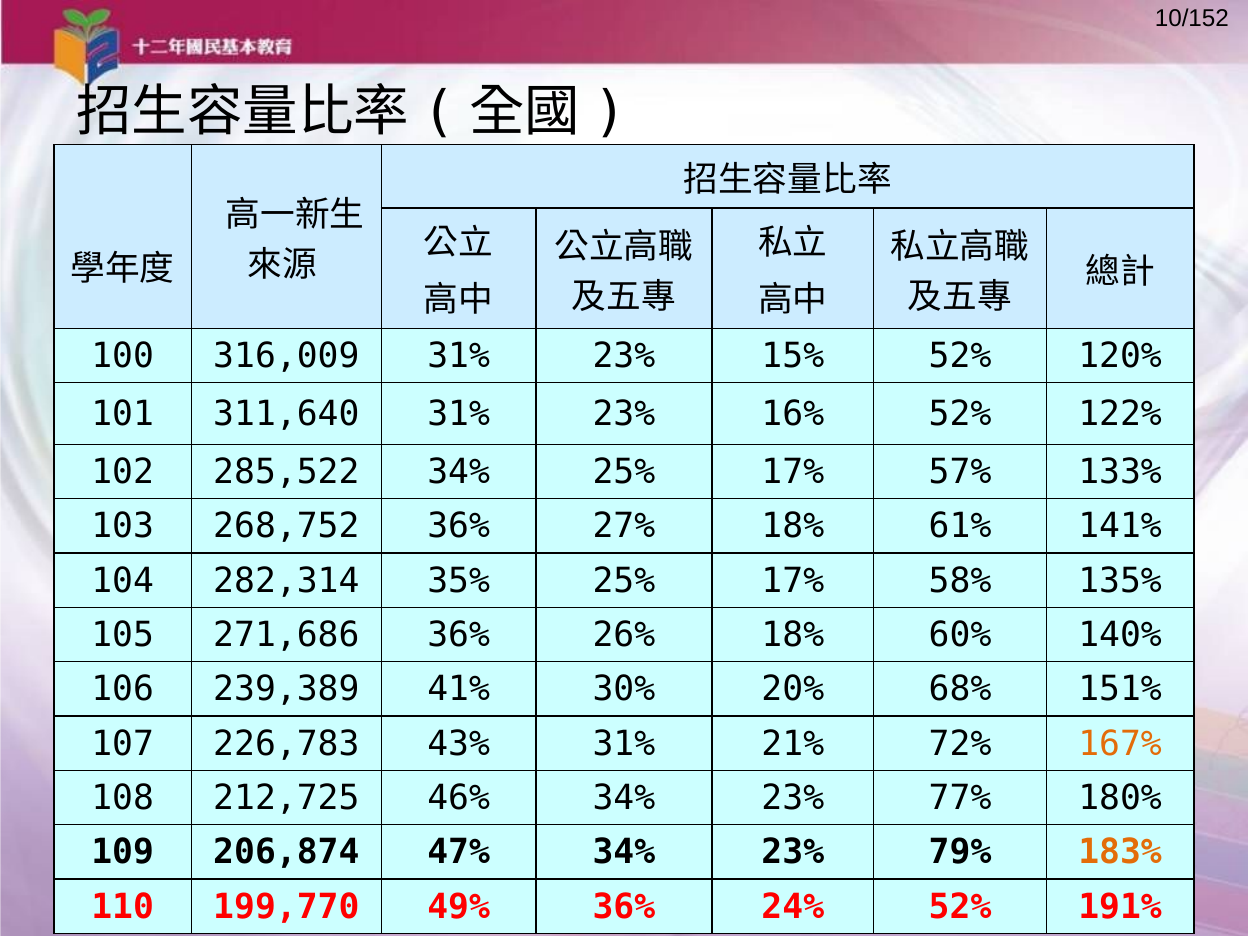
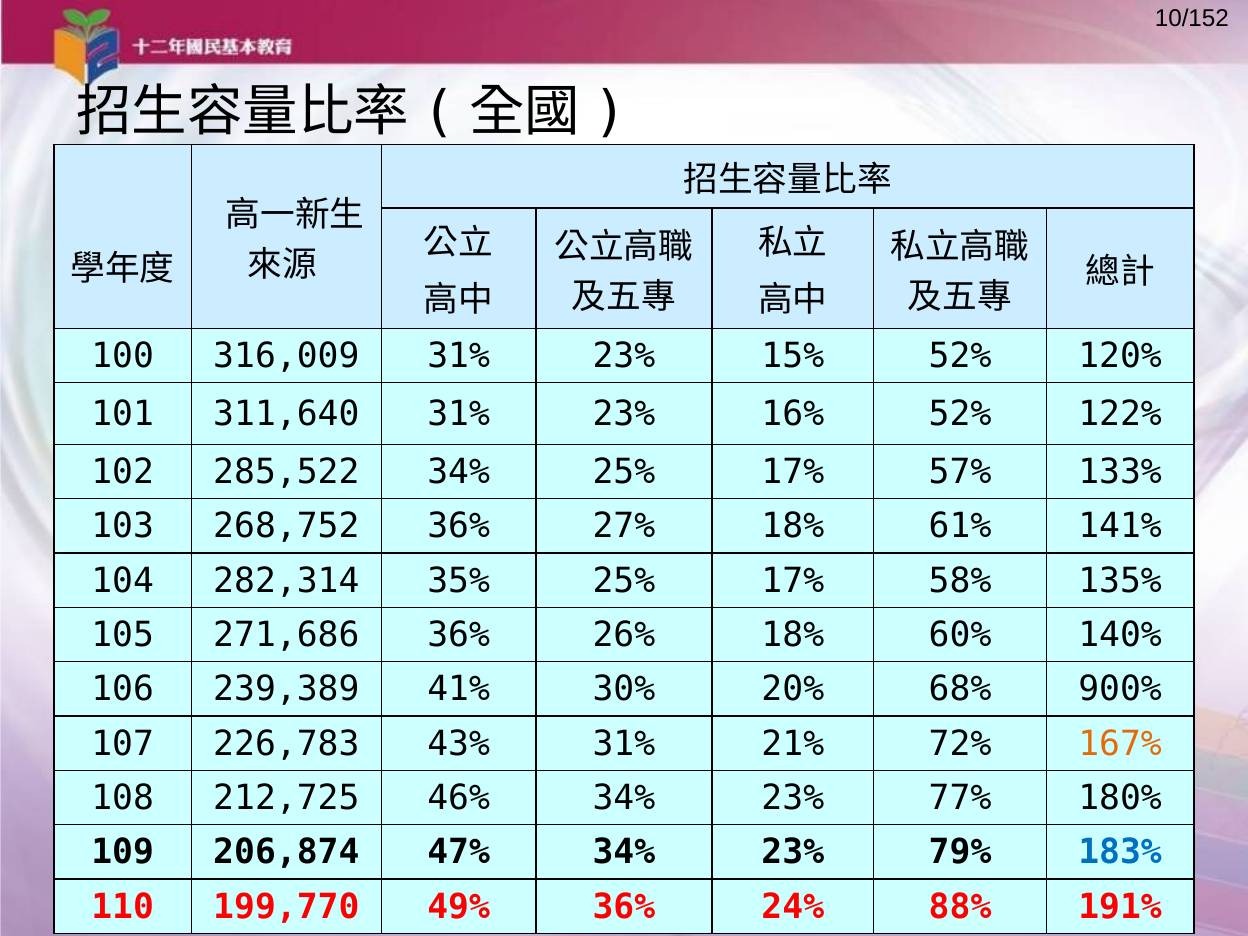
151%: 151% -> 900% (1120, 689)
183% colour: orange -> blue (1120, 852)
24% 52%: 52% -> 88% (960, 907)
